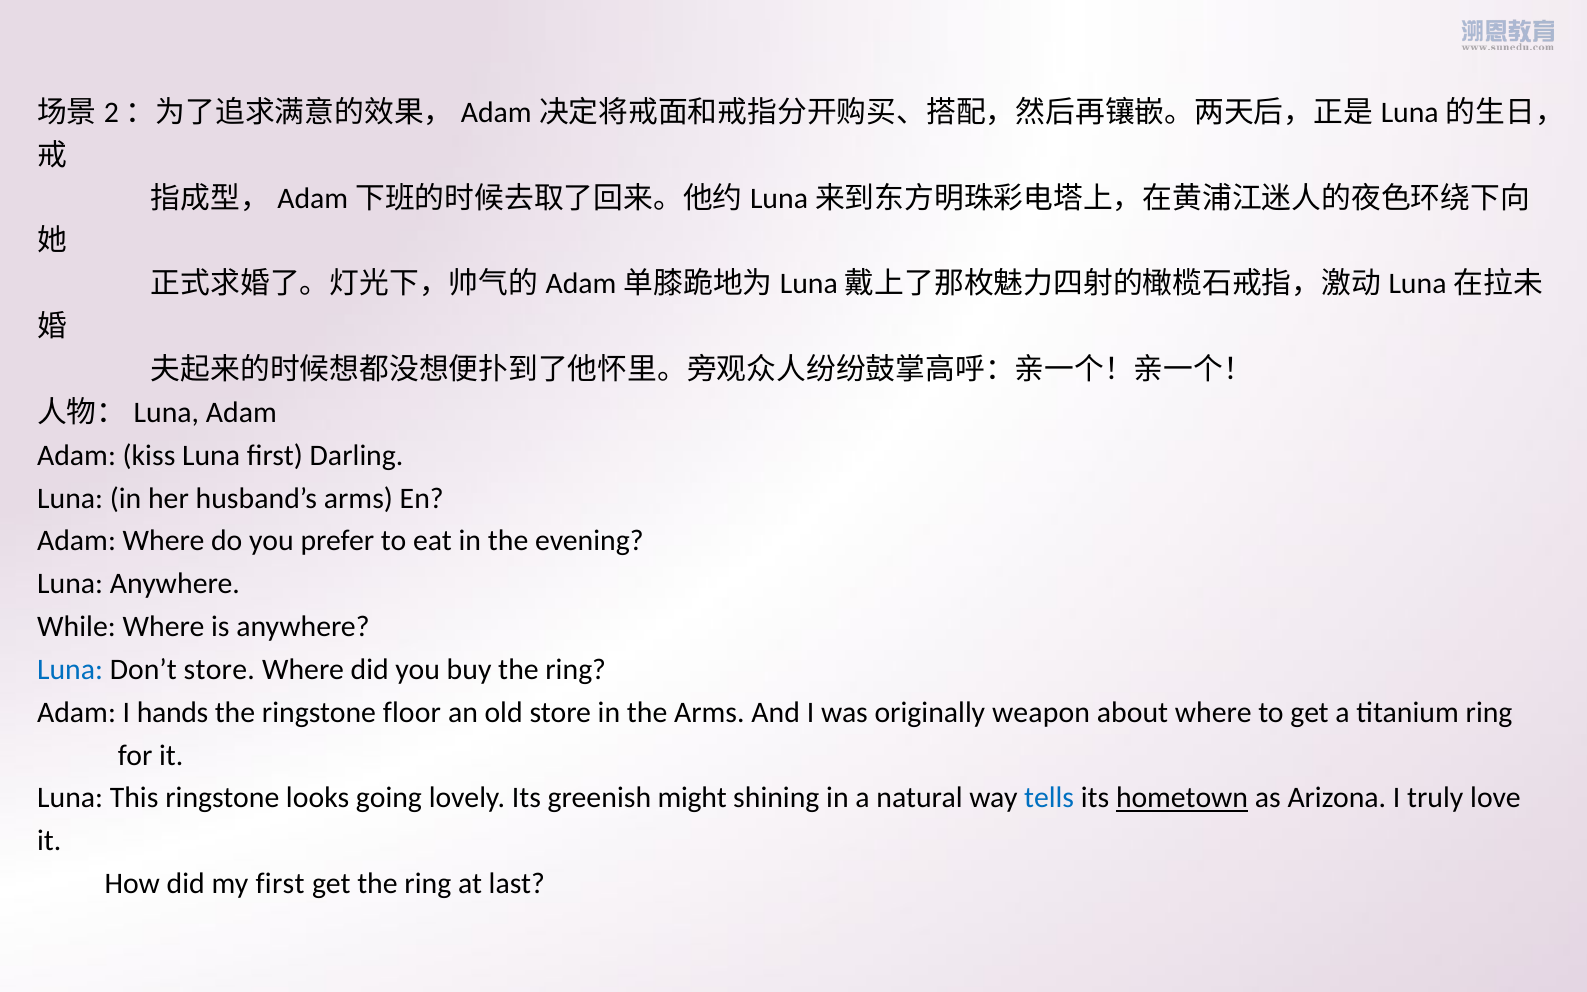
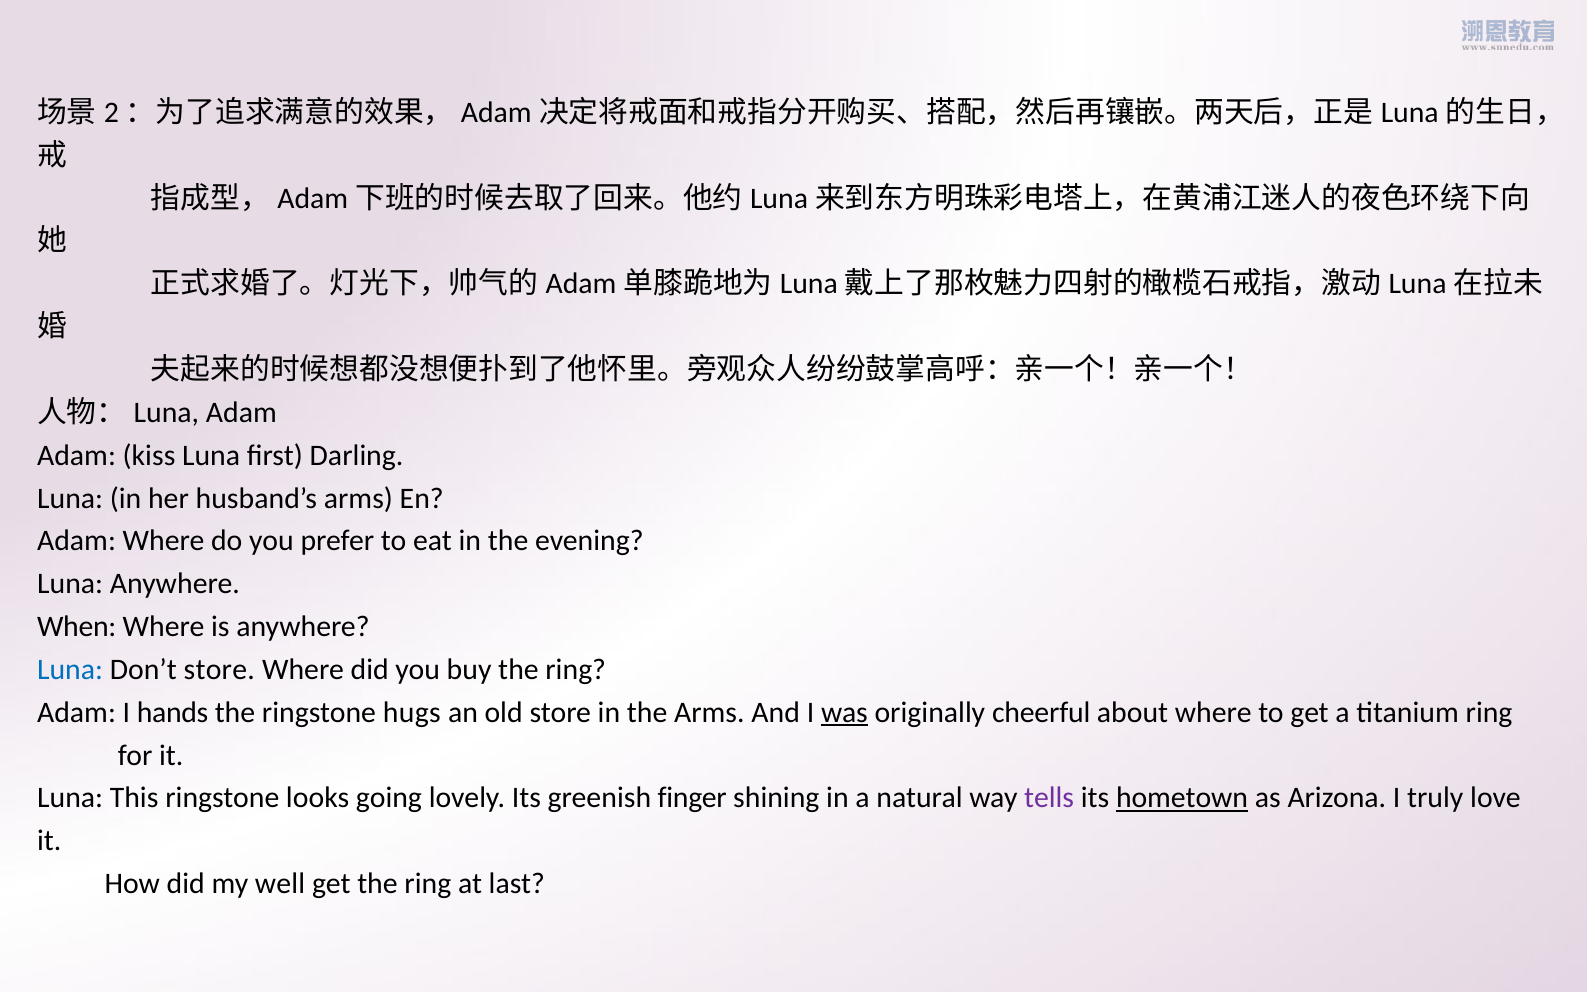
While: While -> When (77, 627)
floor: floor -> hugs (412, 712)
was underline: none -> present (844, 712)
weapon: weapon -> cheerful (1041, 712)
might: might -> finger (692, 798)
tells colour: blue -> purple (1049, 798)
my first: first -> well (280, 884)
